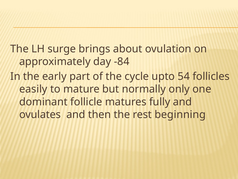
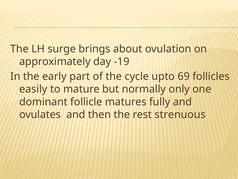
-84: -84 -> -19 (122, 61)
54: 54 -> 69 (184, 76)
beginning: beginning -> strenuous (180, 114)
